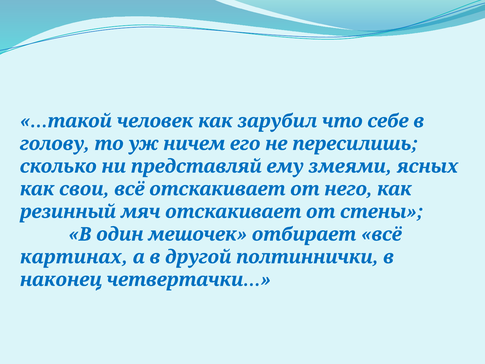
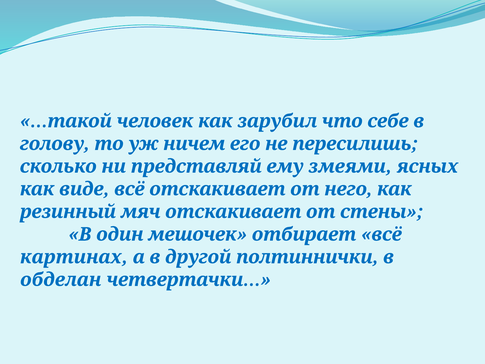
свои: свои -> виде (84, 189)
наконец: наконец -> обделан (61, 280)
